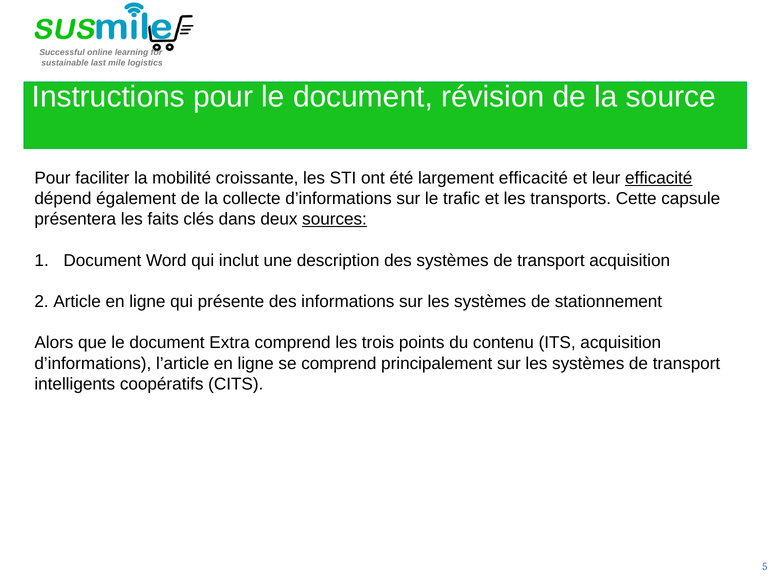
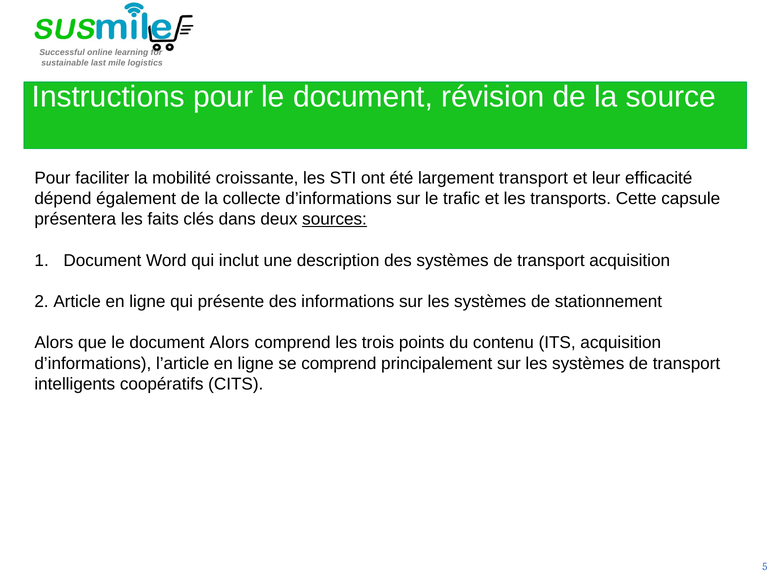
largement efficacité: efficacité -> transport (533, 178)
efficacité underline: present -> none (659, 178)
document Extra: Extra -> Alors (229, 343)
